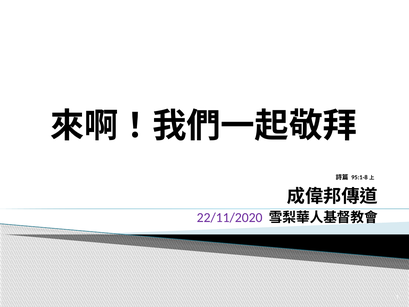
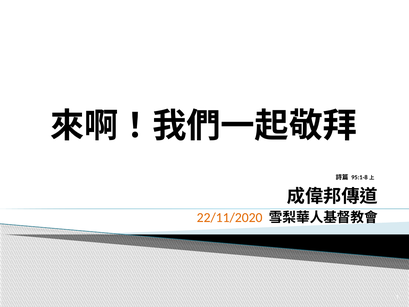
22/11/2020 colour: purple -> orange (230, 217)
